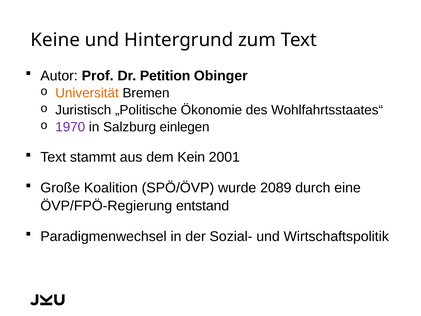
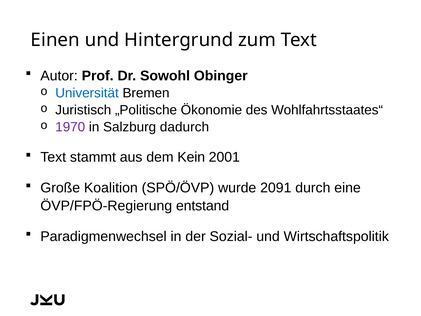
Keine: Keine -> Einen (55, 40)
Petition: Petition -> Sowohl (165, 76)
Universität colour: orange -> blue (87, 93)
einlegen: einlegen -> dadurch (184, 127)
2089: 2089 -> 2091 (276, 188)
